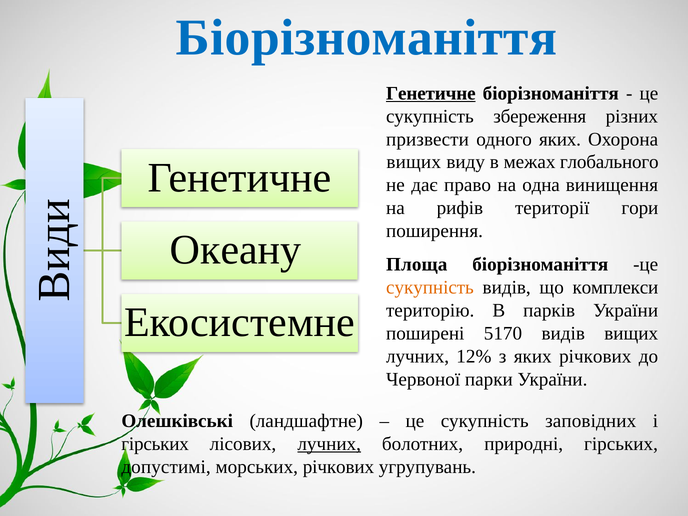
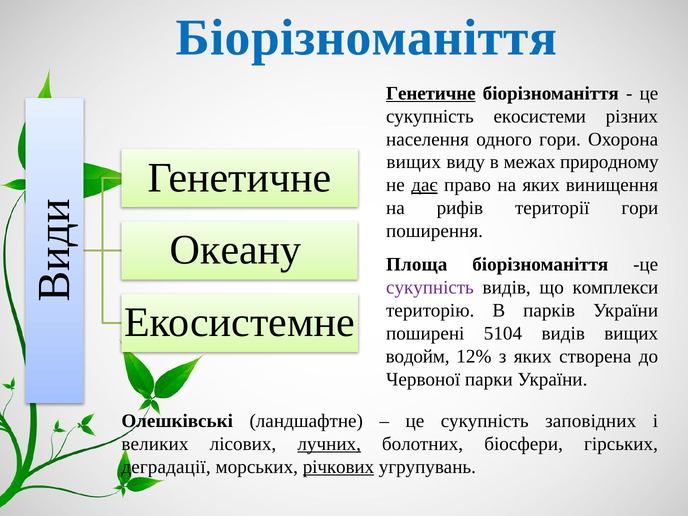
збереження: збереження -> екосистеми (540, 116)
призвести: призвести -> населення (428, 139)
одного яких: яких -> гори (560, 139)
глобального: глобального -> природному (609, 162)
дає underline: none -> present (424, 185)
на одна: одна -> яких (541, 185)
сукупність colour: orange -> purple (430, 288)
5170: 5170 -> 5104 (503, 333)
лучних: лучних -> водойм (418, 356)
яких річкових: річкових -> створена (595, 356)
гірських: гірських -> великих (155, 444)
природні: природні -> біосфери (524, 444)
допустимі: допустимі -> деградації (166, 467)
річкових underline: none -> present (338, 467)
